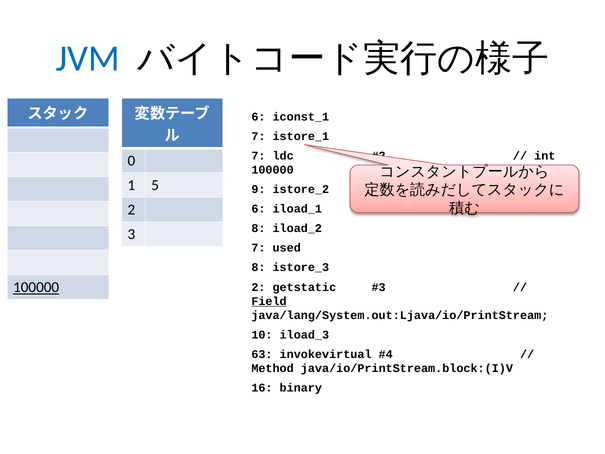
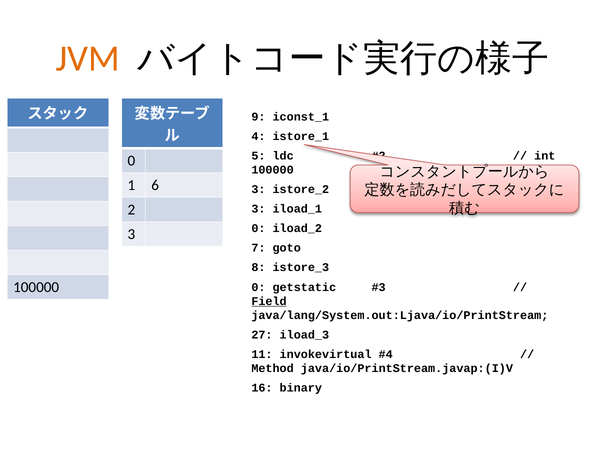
JVM colour: blue -> orange (88, 59)
6: 6 -> 9 (258, 117)
7: 7 -> 4 (258, 136)
7: 7 -> 5 (258, 156)
5: 5 -> 6 (155, 185)
9: 9 -> 3 (258, 189)
6: 6 -> 3 (258, 209)
8: 8 -> 0 (258, 228)
used: used -> goto (287, 248)
100000 underline: present -> none (36, 287)
2: 2 -> 0 (258, 287)
10: 10 -> 27 (262, 335)
63: 63 -> 11 (262, 354)
java/io/PrintStream.block:(I)V: java/io/PrintStream.block:(I)V -> java/io/PrintStream.javap:(I)V (407, 368)
